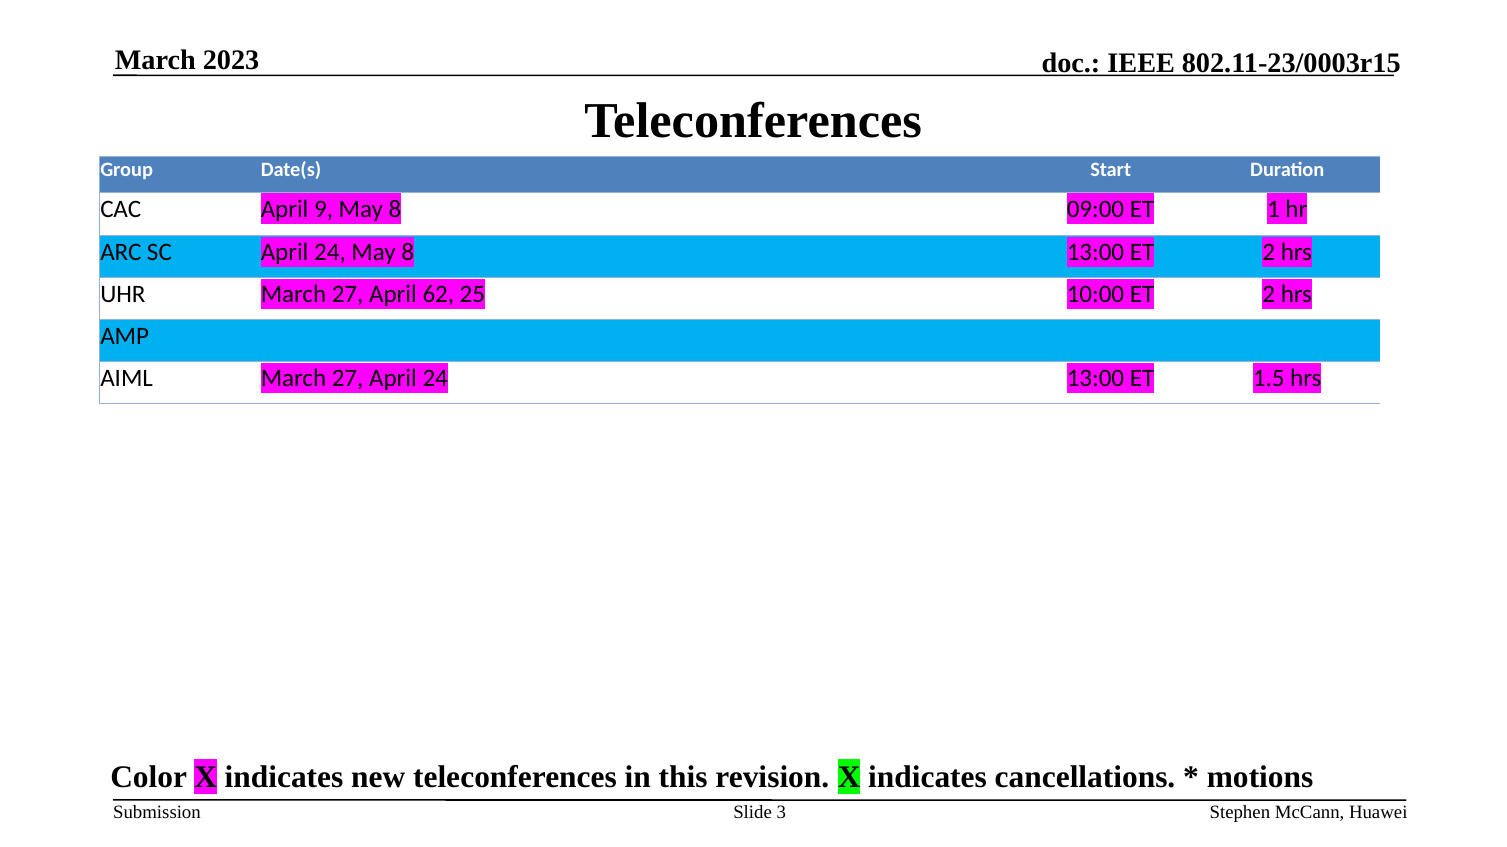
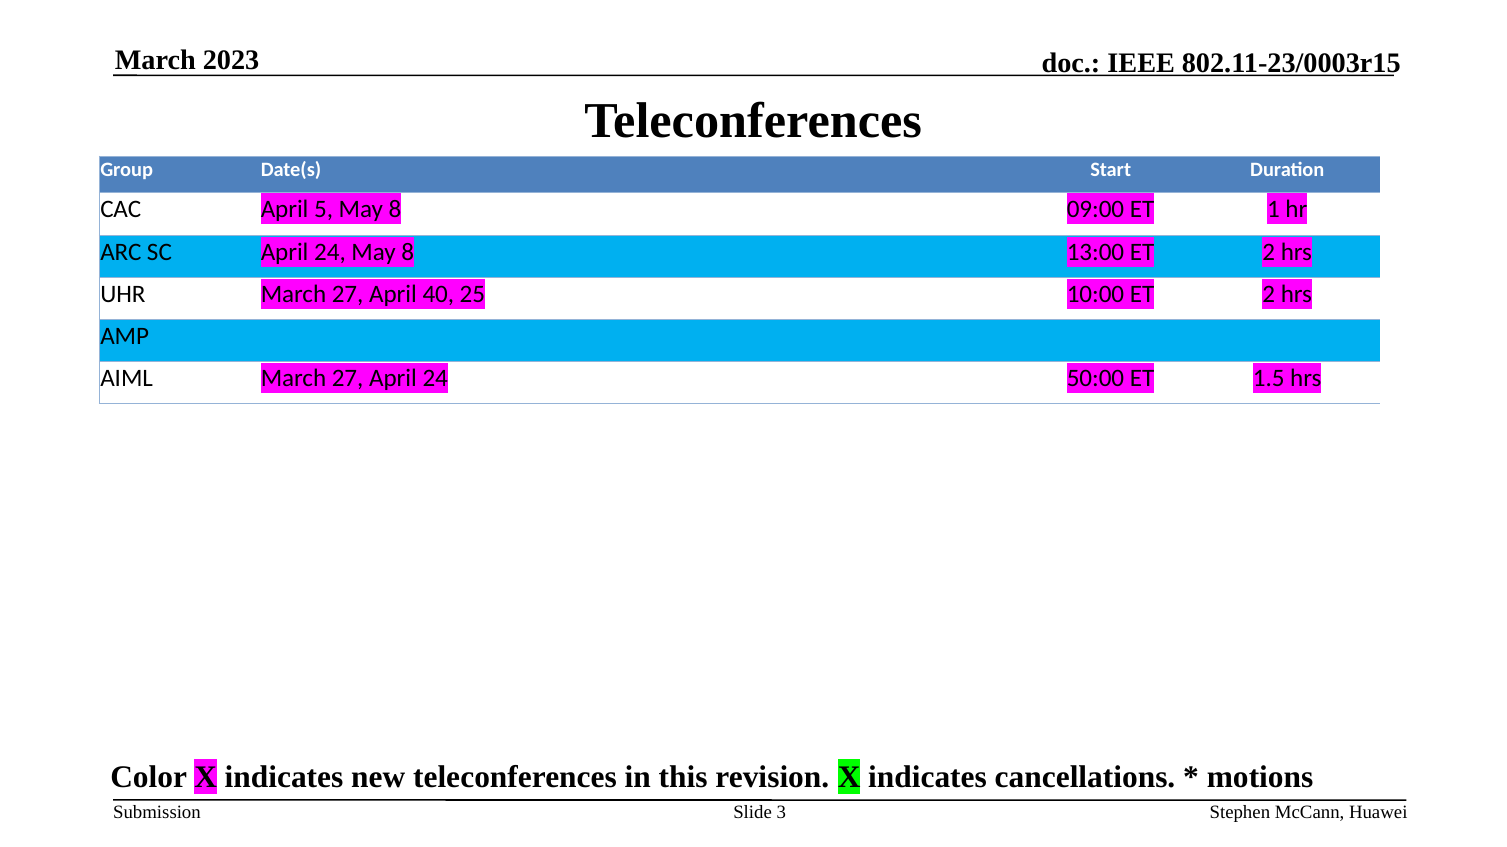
9: 9 -> 5 (324, 209)
62: 62 -> 40 (438, 294)
24 13:00: 13:00 -> 50:00 (1095, 378)
